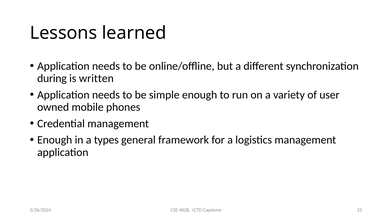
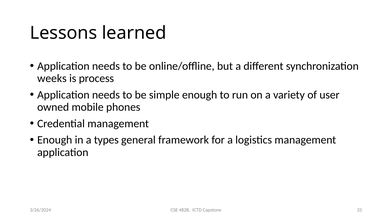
during: during -> weeks (52, 79)
written: written -> process (96, 79)
